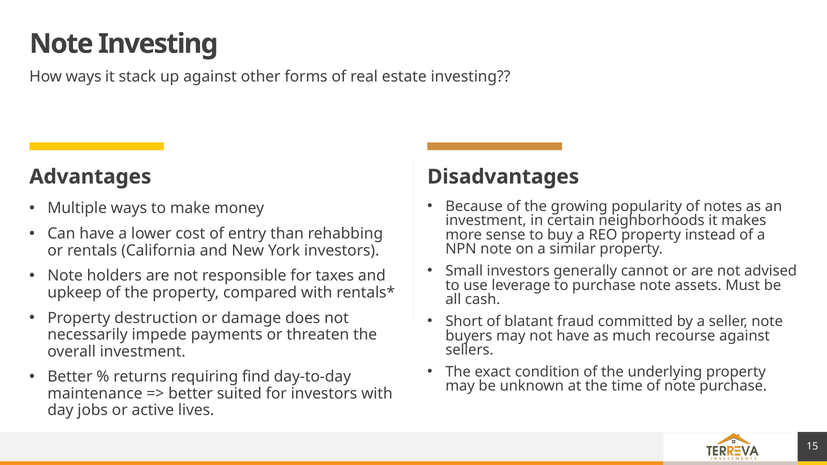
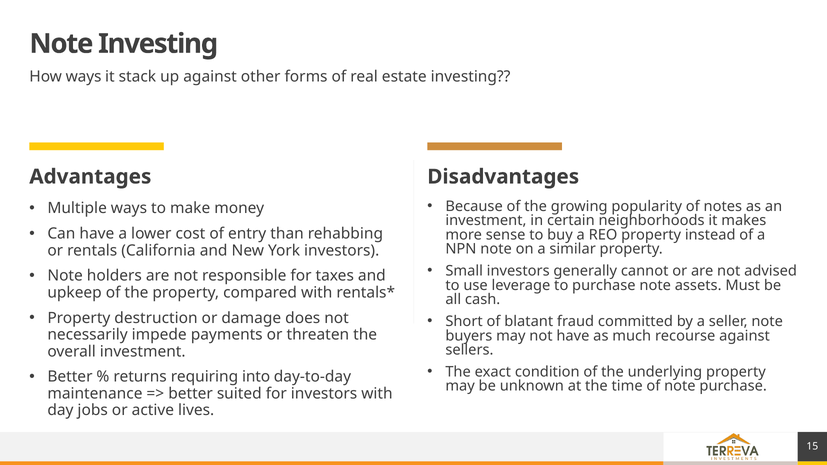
find: find -> into (256, 377)
